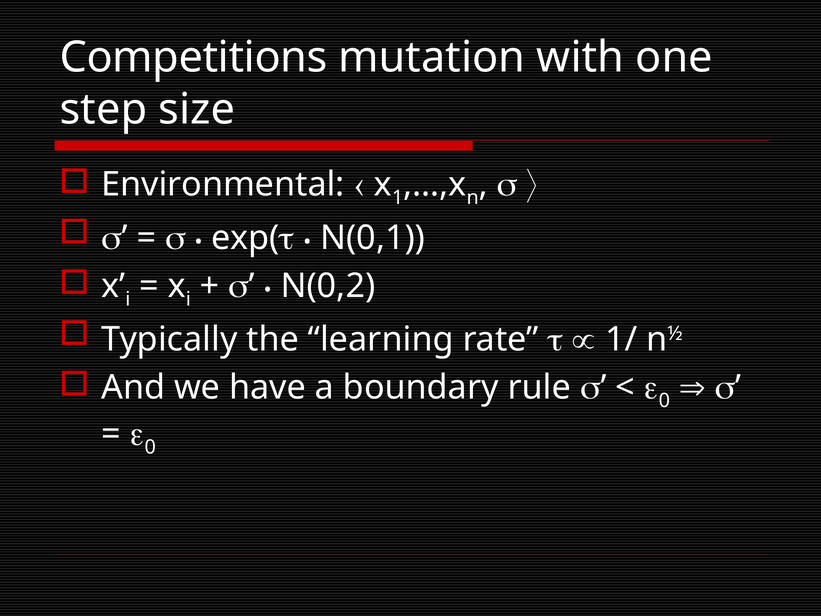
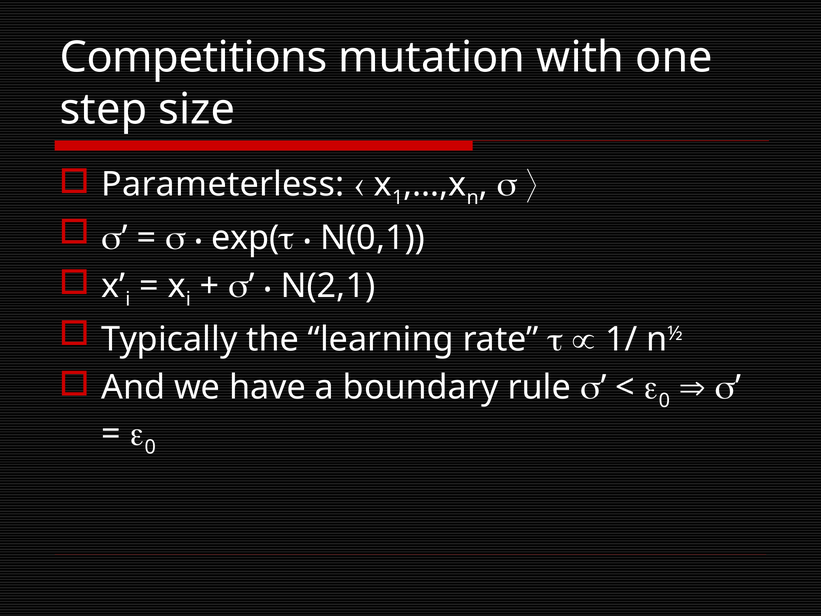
Environmental: Environmental -> Parameterless (223, 184)
N(0,2: N(0,2 -> N(2,1 (328, 286)
